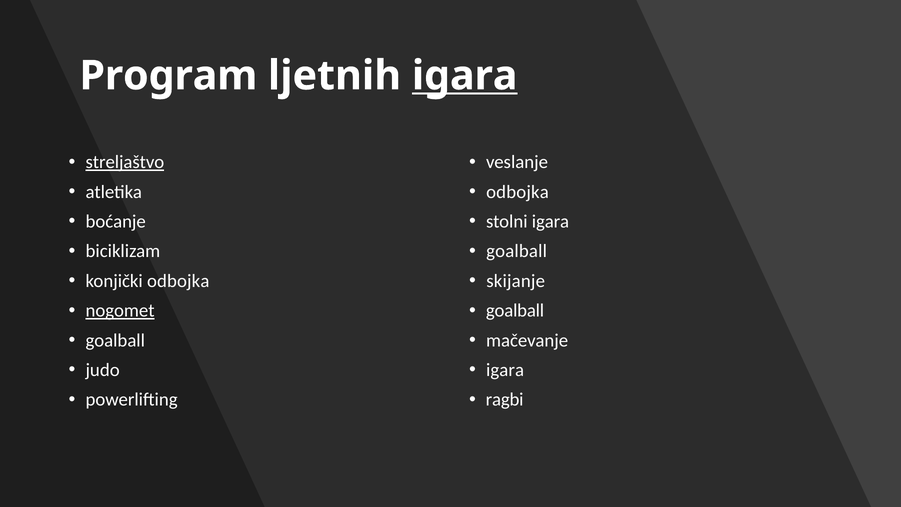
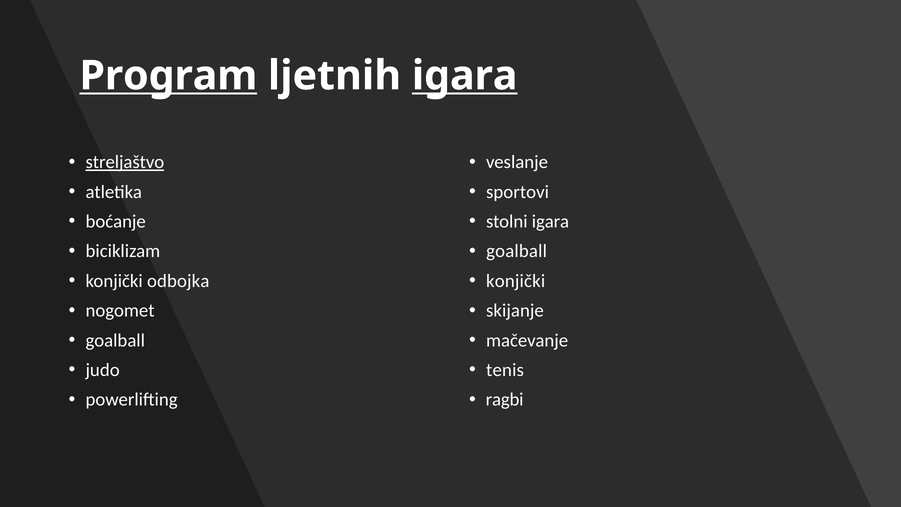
Program underline: none -> present (168, 76)
odbojka: odbojka -> sportovi (518, 192)
skijanje: skijanje -> konjički (516, 281)
nogomet underline: present -> none (120, 310)
goalball: goalball -> skijanje (515, 310)
igara: igara -> tenis (505, 370)
